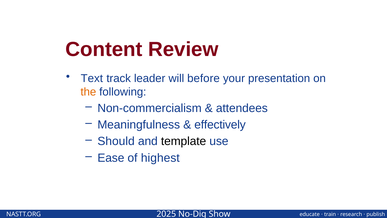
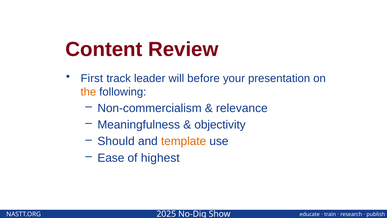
Text: Text -> First (92, 78)
attendees: attendees -> relevance (242, 108)
effectively: effectively -> objectivity (220, 125)
template colour: black -> orange (184, 141)
